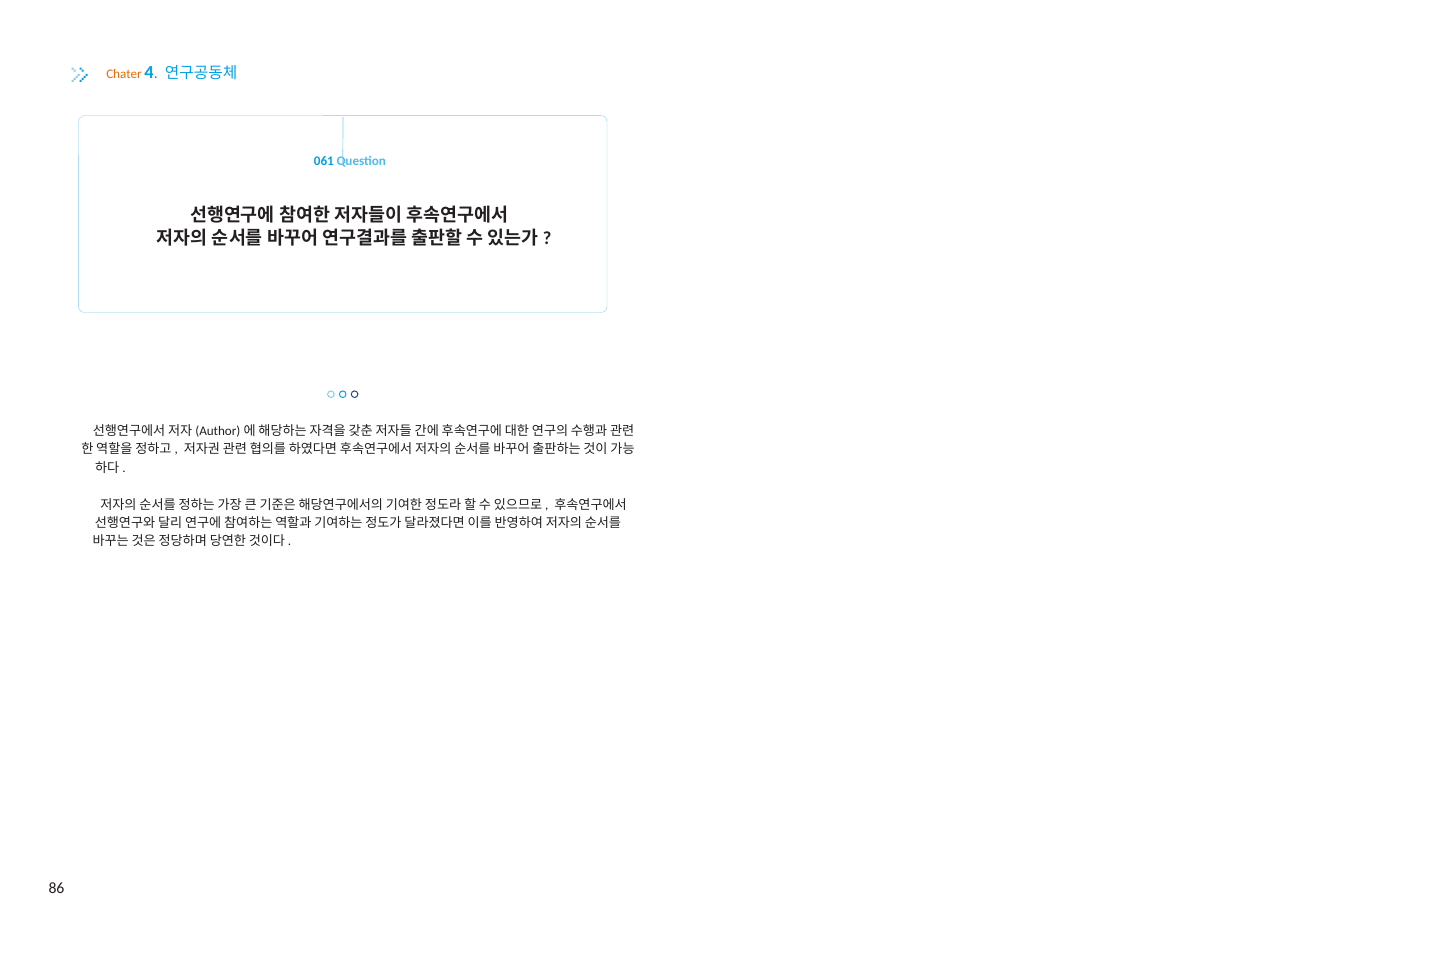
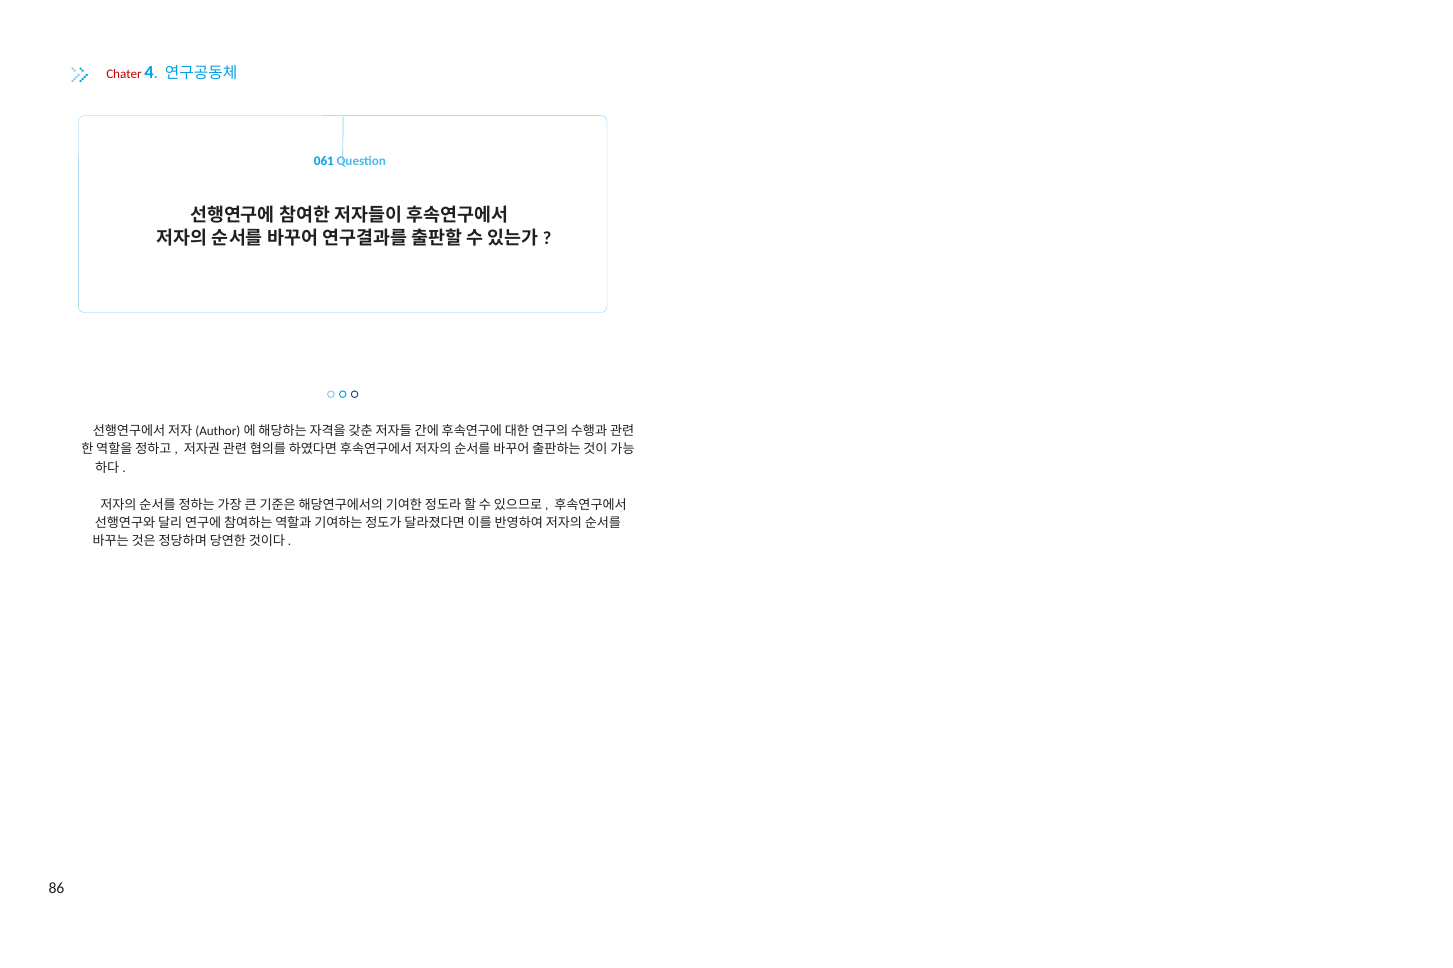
Chater colour: orange -> red (124, 74)
